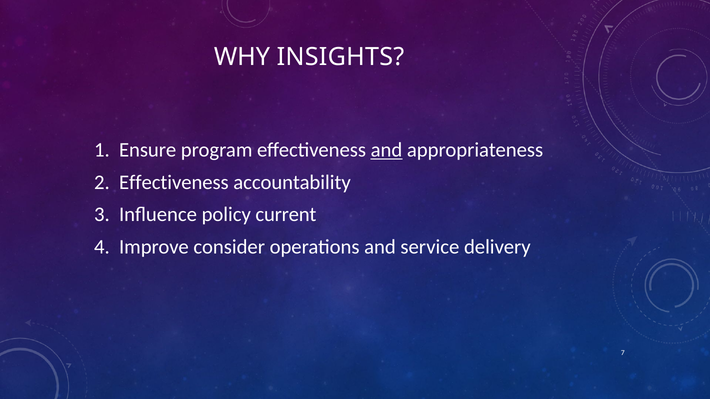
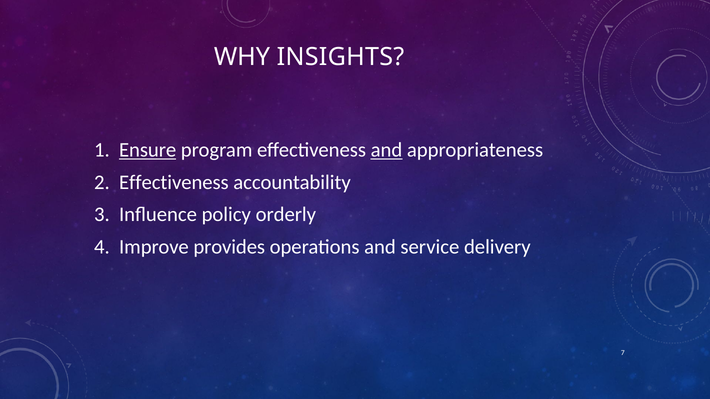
Ensure underline: none -> present (148, 150)
current: current -> orderly (286, 215)
consider: consider -> provides (229, 247)
